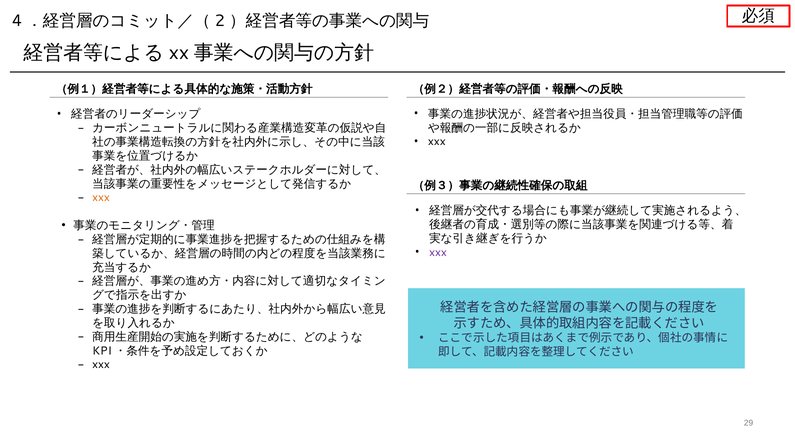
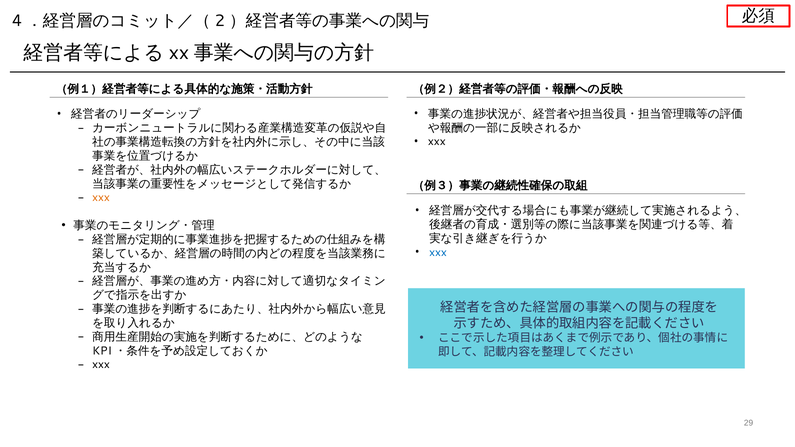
xxx colour: purple -> blue (438, 252)
